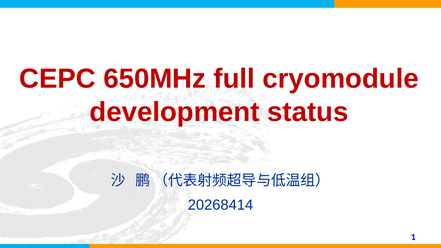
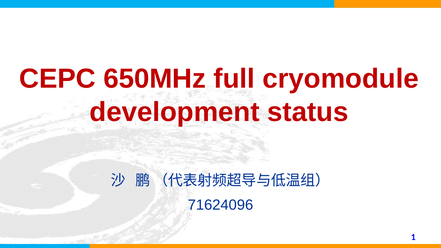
20268414: 20268414 -> 71624096 (220, 205)
